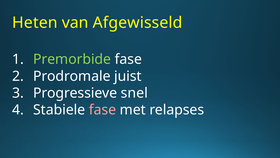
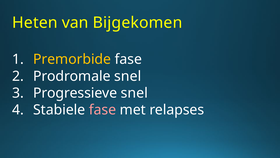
Afgewisseld: Afgewisseld -> Bijgekomen (138, 23)
Premorbide colour: light green -> yellow (72, 59)
Prodromale juist: juist -> snel (128, 76)
